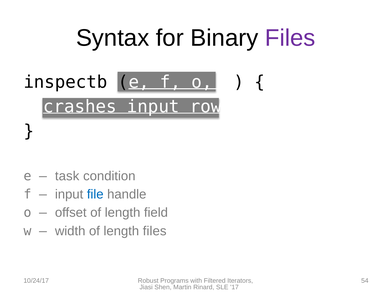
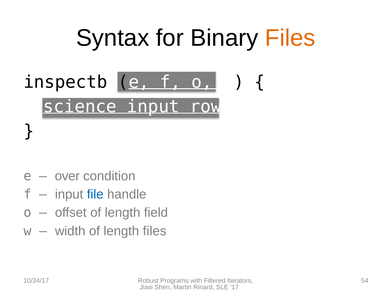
Files colour: purple -> orange (290, 38)
crashes: crashes -> science (80, 107)
task: task -> over (67, 176)
